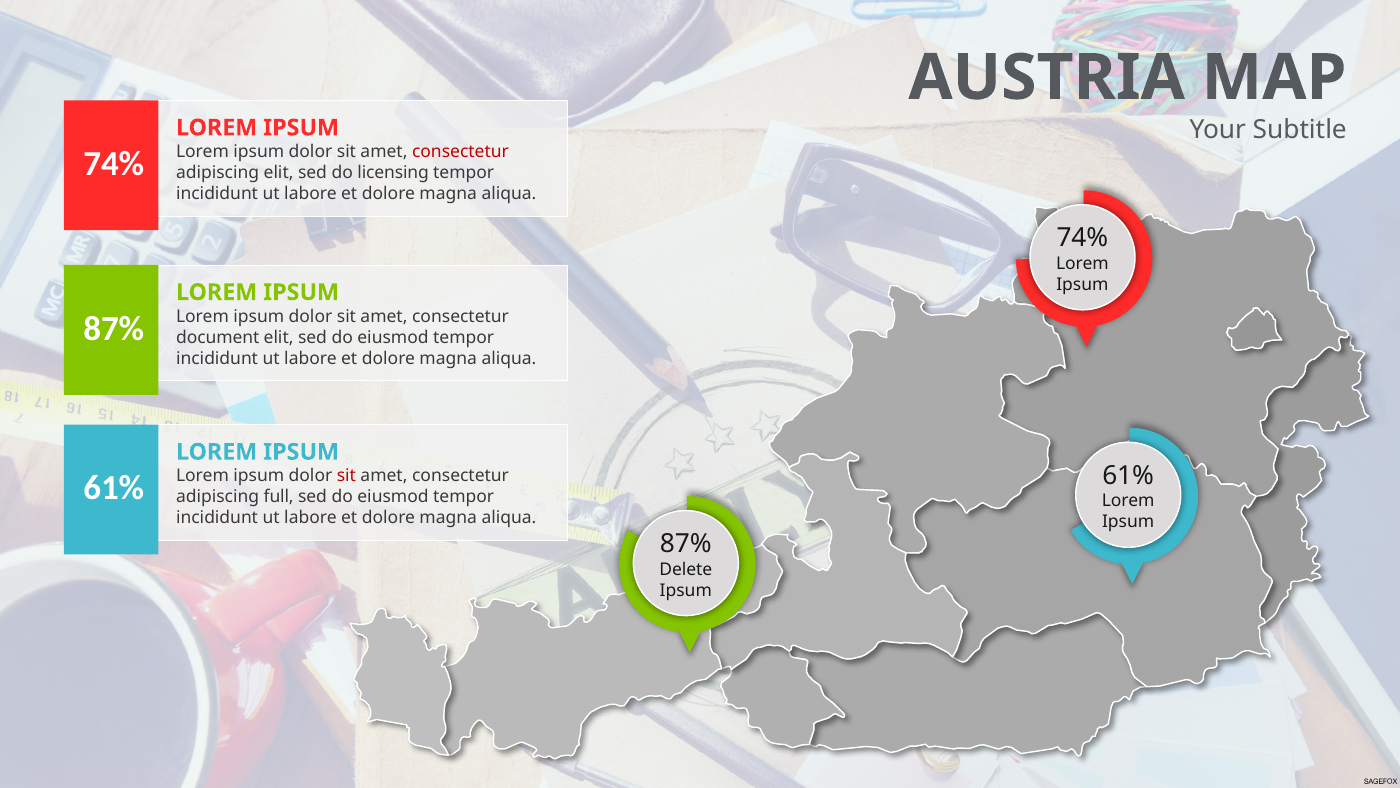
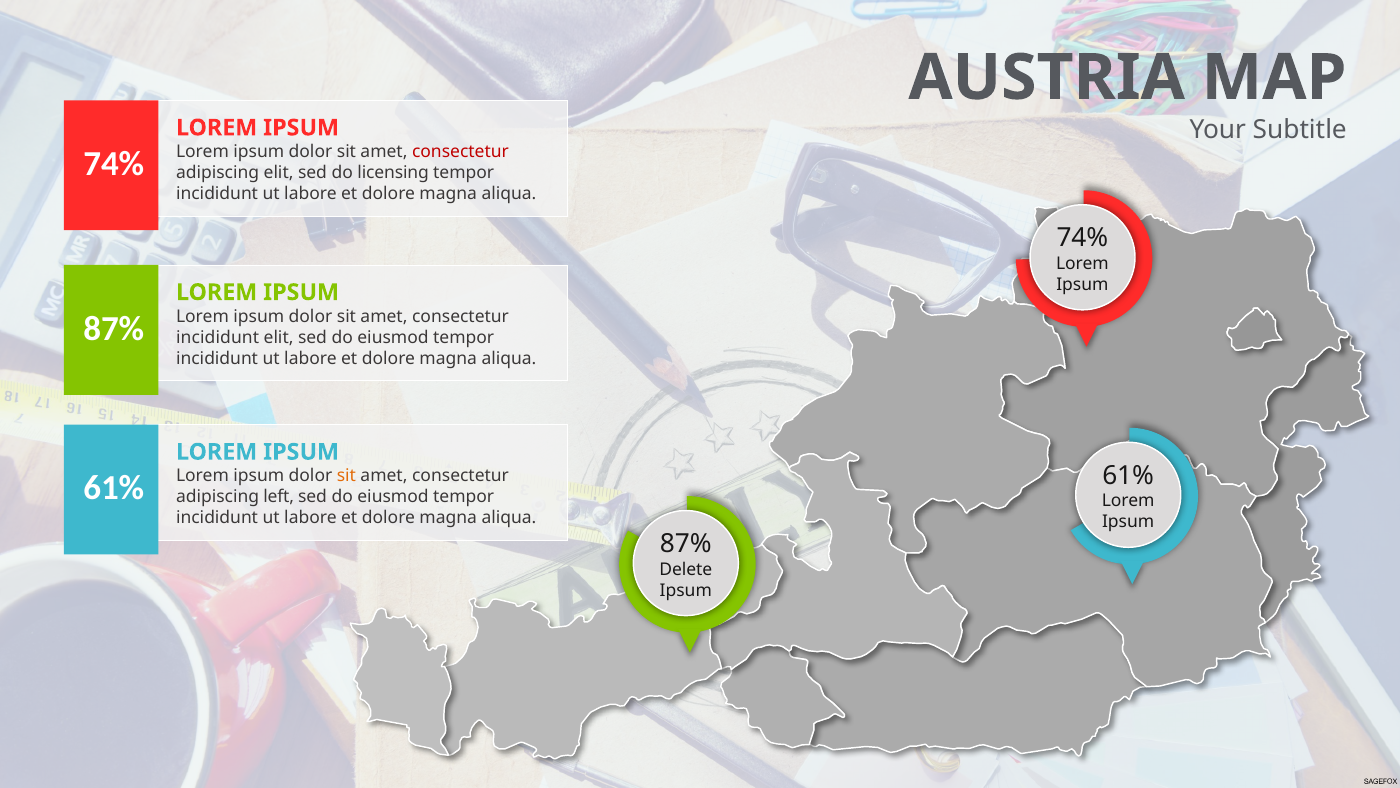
document: document -> incididunt (218, 337)
sit colour: red -> orange (346, 476)
full: full -> left (279, 497)
